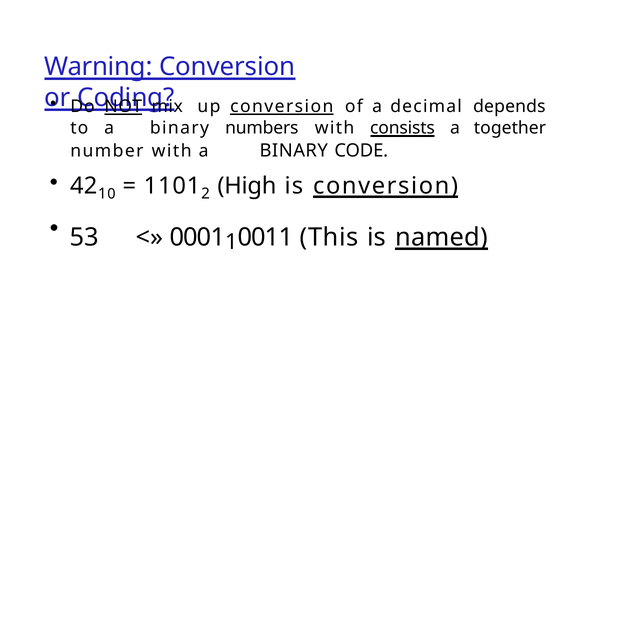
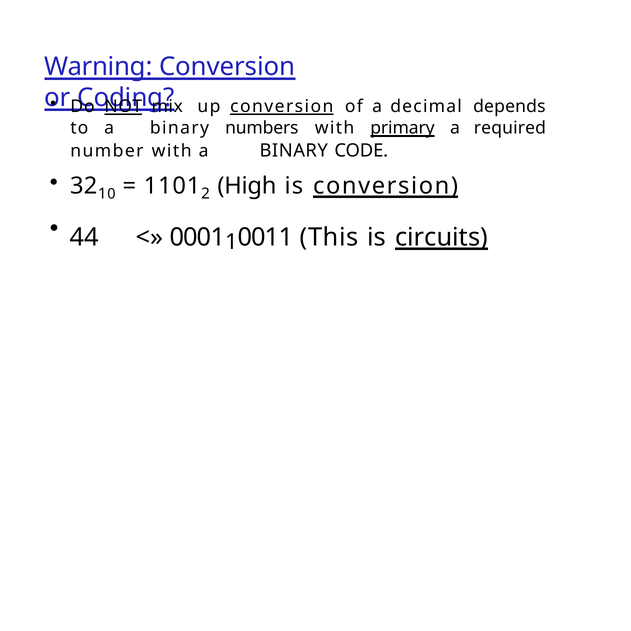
consists: consists -> primary (402, 128)
together: together -> required (510, 128)
42: 42 -> 32 (84, 186)
53: 53 -> 44 (84, 237)
named: named -> circuits (442, 237)
